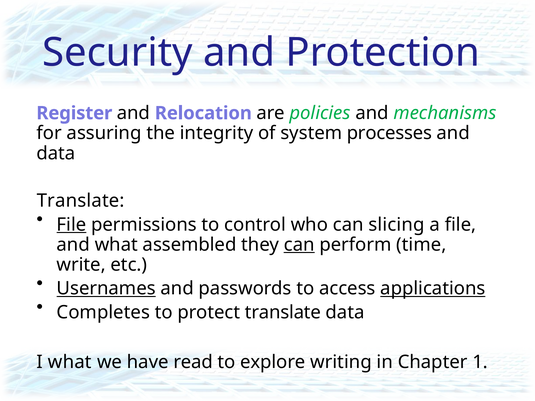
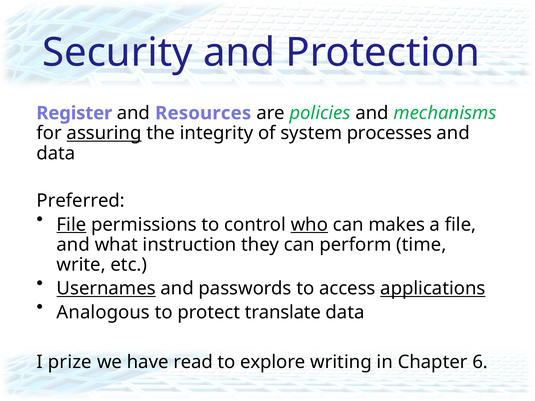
Relocation: Relocation -> Resources (203, 113)
assuring underline: none -> present (104, 133)
Translate: Translate -> Preferred (81, 201)
who underline: none -> present (309, 225)
slicing: slicing -> makes (397, 225)
assembled: assembled -> instruction (190, 245)
can underline: present -> none (299, 245)
Completes: Completes -> Analogous (103, 312)
I what: what -> prize (70, 362)
1: 1 -> 6 (480, 362)
